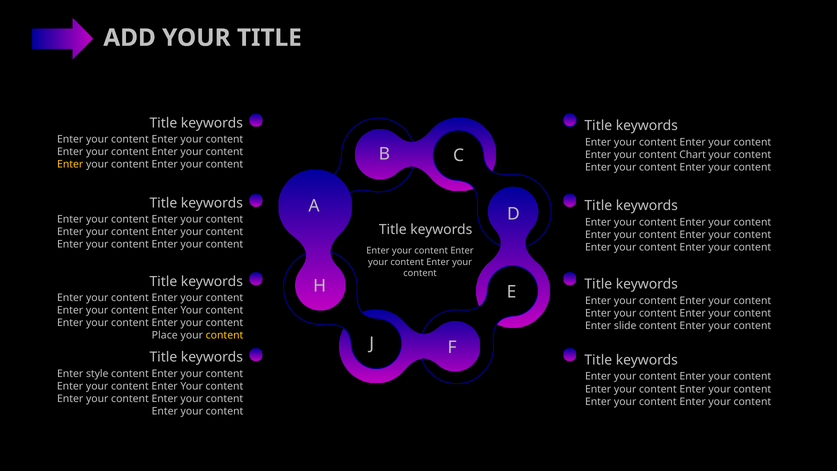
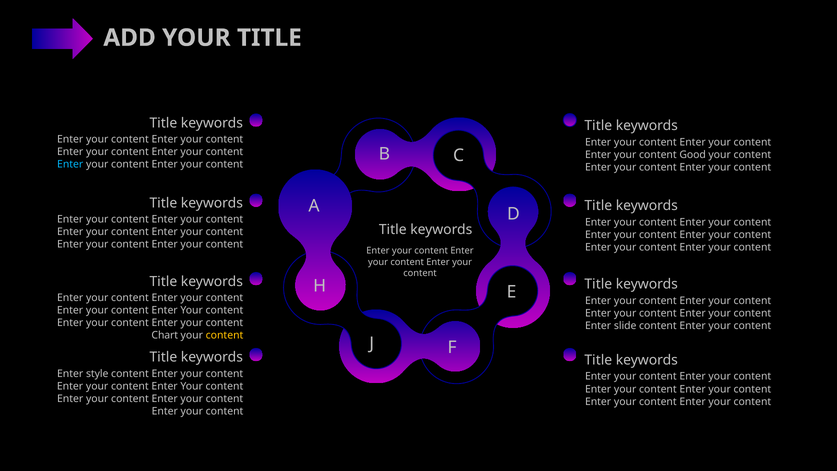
Chart: Chart -> Good (693, 155)
Enter colour: yellow -> light blue (70, 164)
Place: Place -> Chart (165, 335)
